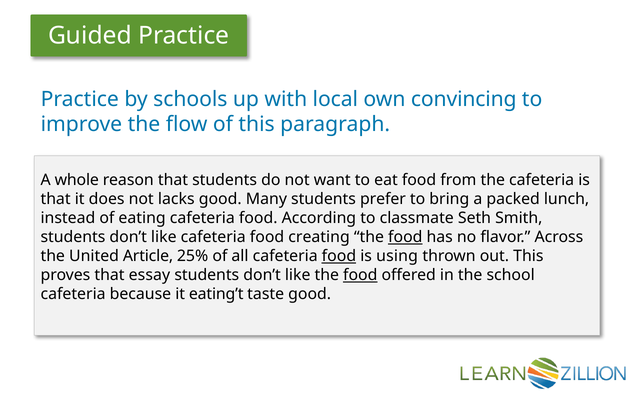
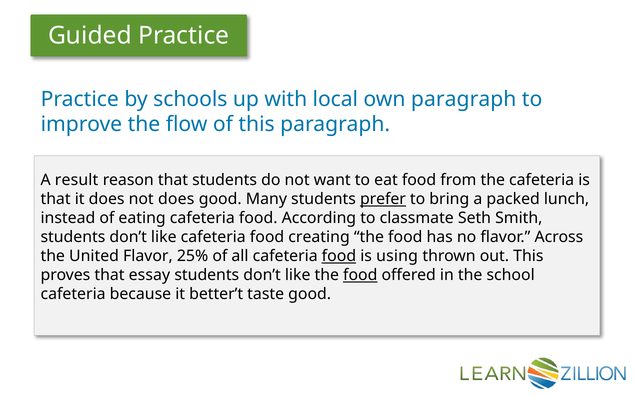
own convincing: convincing -> paragraph (464, 99)
whole: whole -> result (77, 180)
not lacks: lacks -> does (176, 199)
prefer underline: none -> present (383, 199)
food underline: present -> none (405, 237)
United Article: Article -> Flavor (148, 256)
eating’t: eating’t -> better’t (216, 294)
